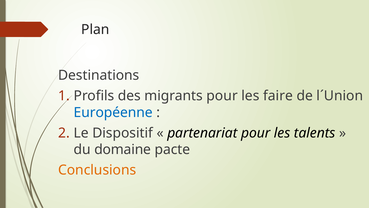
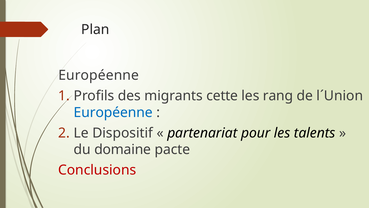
Destinations: Destinations -> Européenne (99, 75)
migrants pour: pour -> cette (222, 96)
faire: faire -> rang (278, 96)
Conclusions colour: orange -> red (97, 170)
